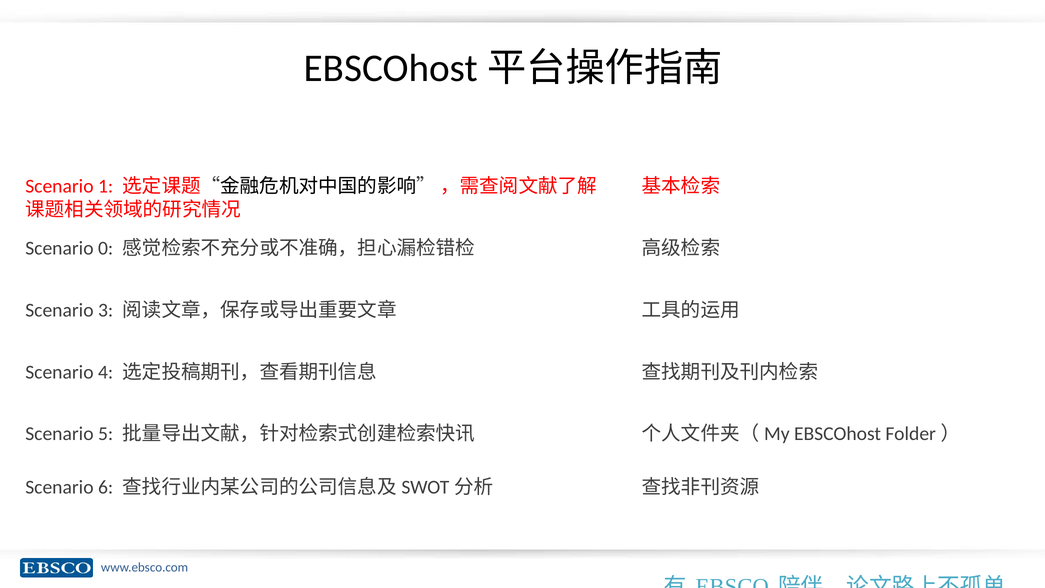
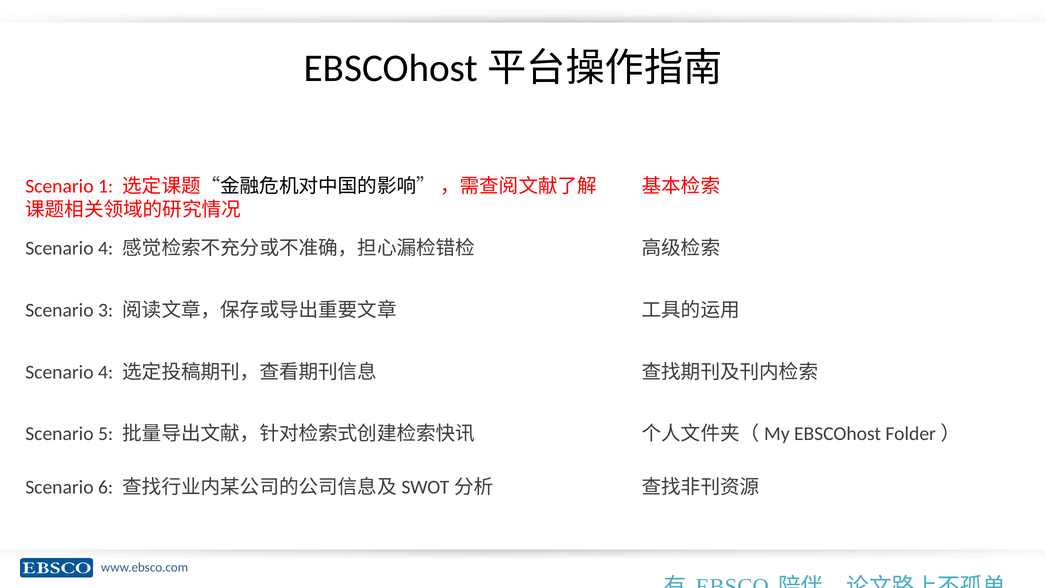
0: 0 -> 4 (106, 248)
